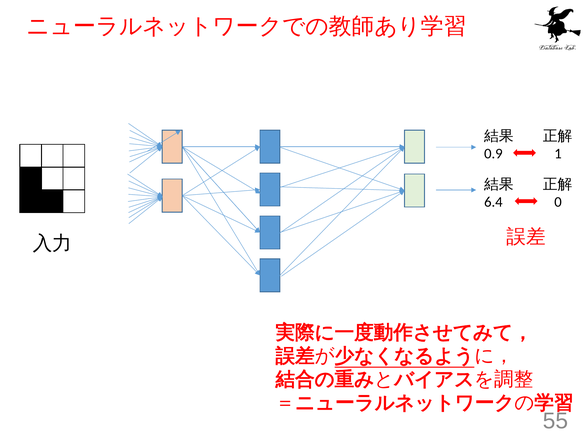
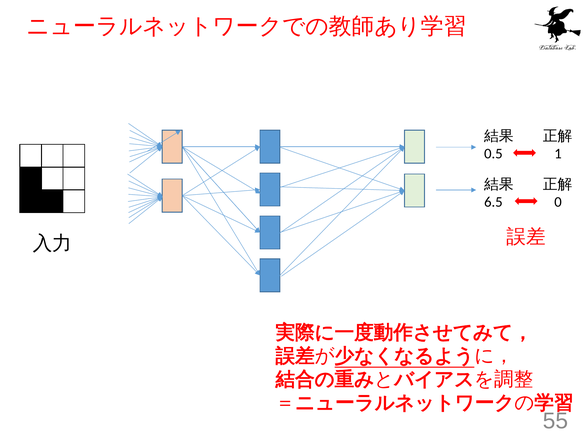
0.9: 0.9 -> 0.5 (493, 154)
6.4: 6.4 -> 6.5 (493, 202)
